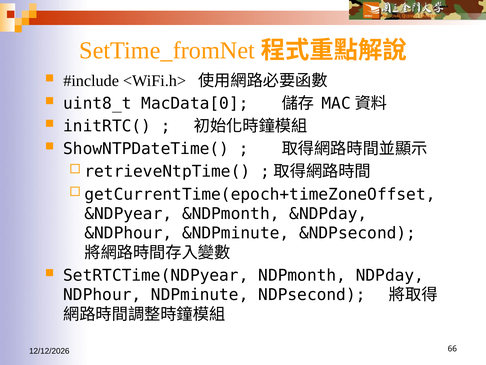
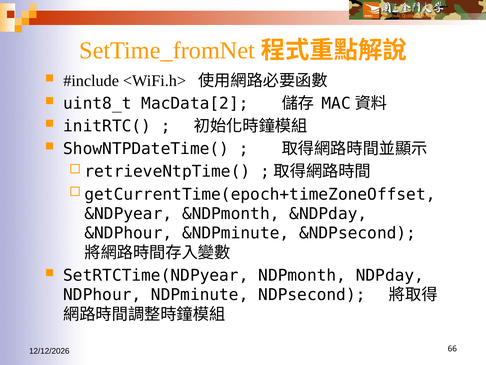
MacData[0: MacData[0 -> MacData[2 (195, 103)
